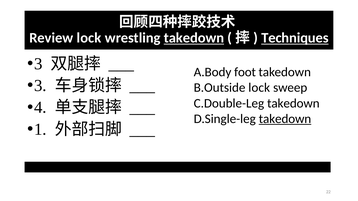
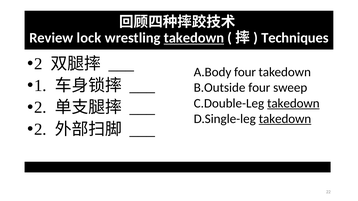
Techniques underline: present -> none (295, 38)
3: 3 -> 2 (38, 64)
foot: foot -> four (245, 72)
3: 3 -> 1 (40, 86)
lock: lock -> four (259, 88)
takedown underline: none -> present (293, 103)
4: 4 -> 2 (40, 108)
1: 1 -> 2 (40, 129)
